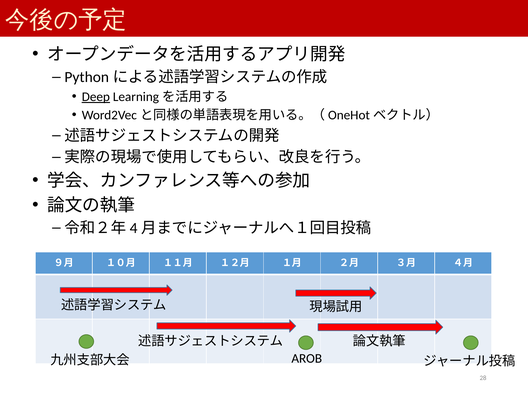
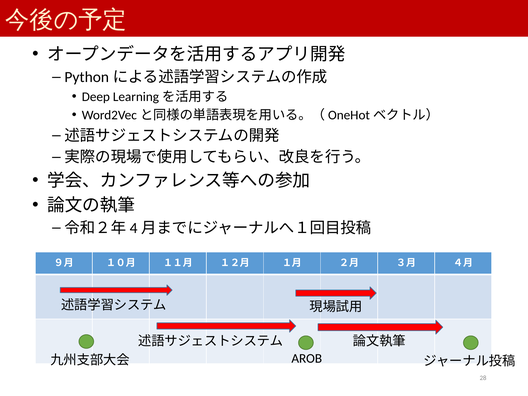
Deep underline: present -> none (96, 97)
